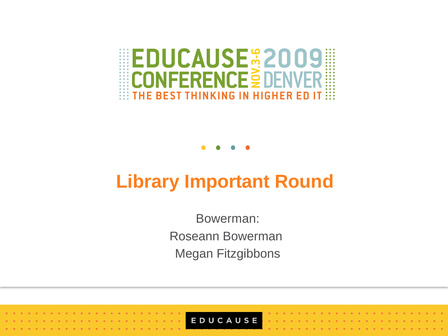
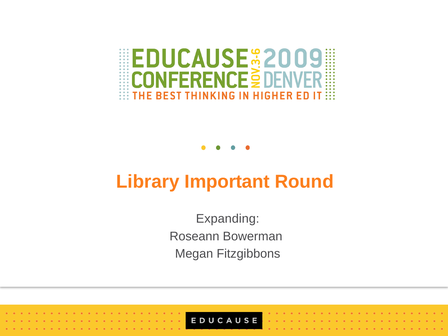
Bowerman: Bowerman -> Expanding (228, 219)
